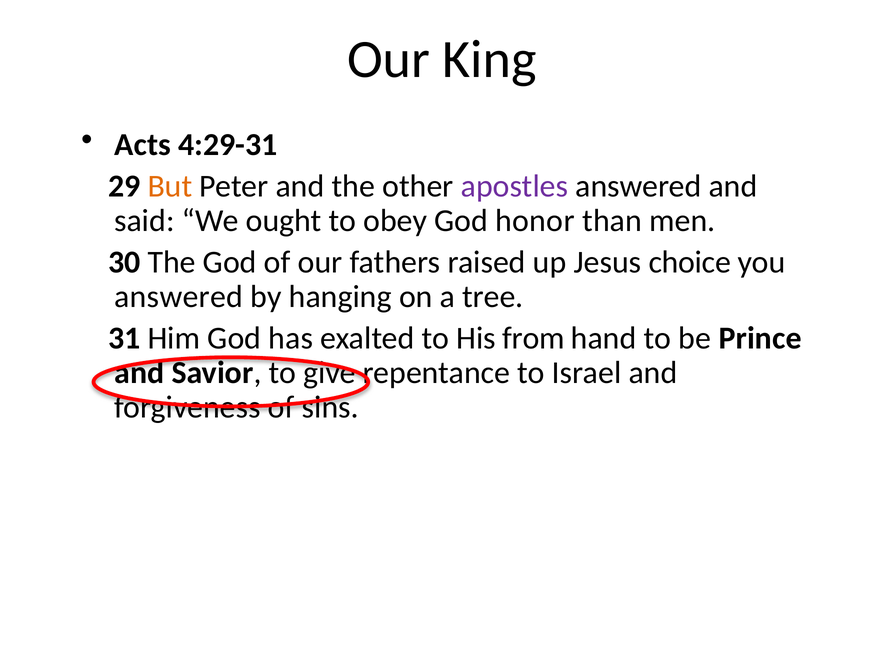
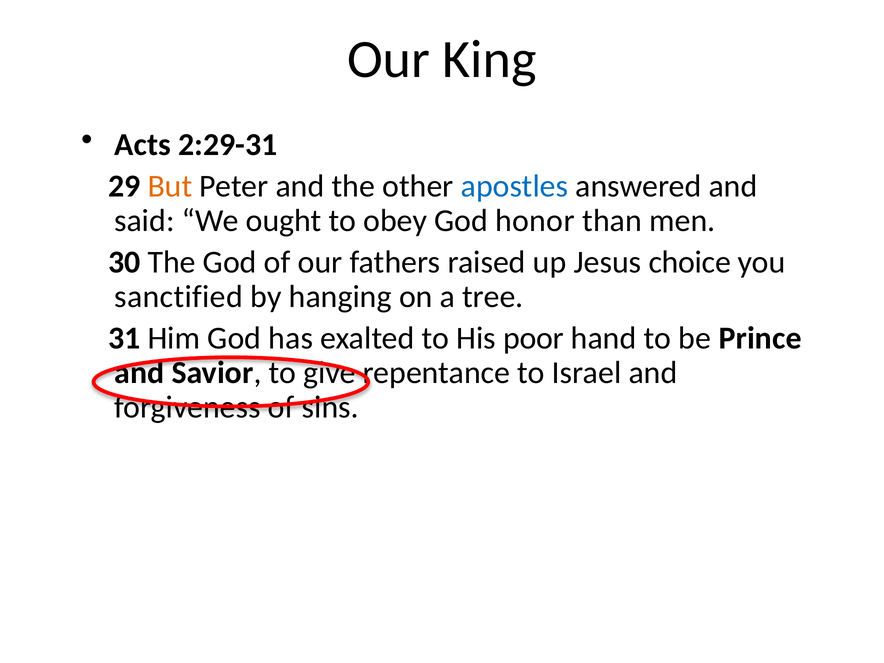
4:29-31: 4:29-31 -> 2:29-31 (228, 145)
apostles colour: purple -> blue (515, 186)
answered: answered -> sanctified (179, 297)
from: from -> poor (534, 338)
